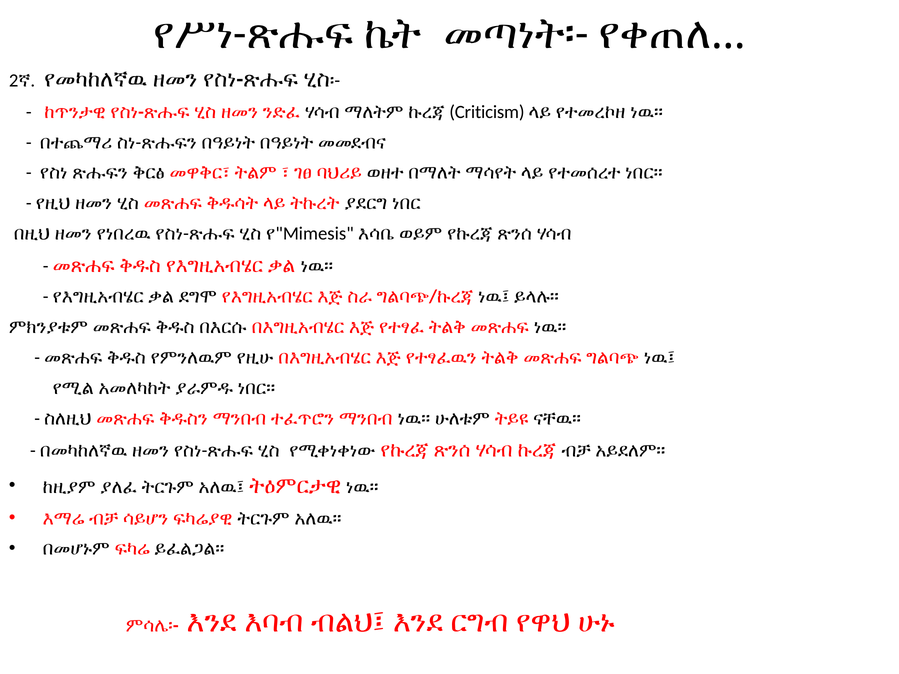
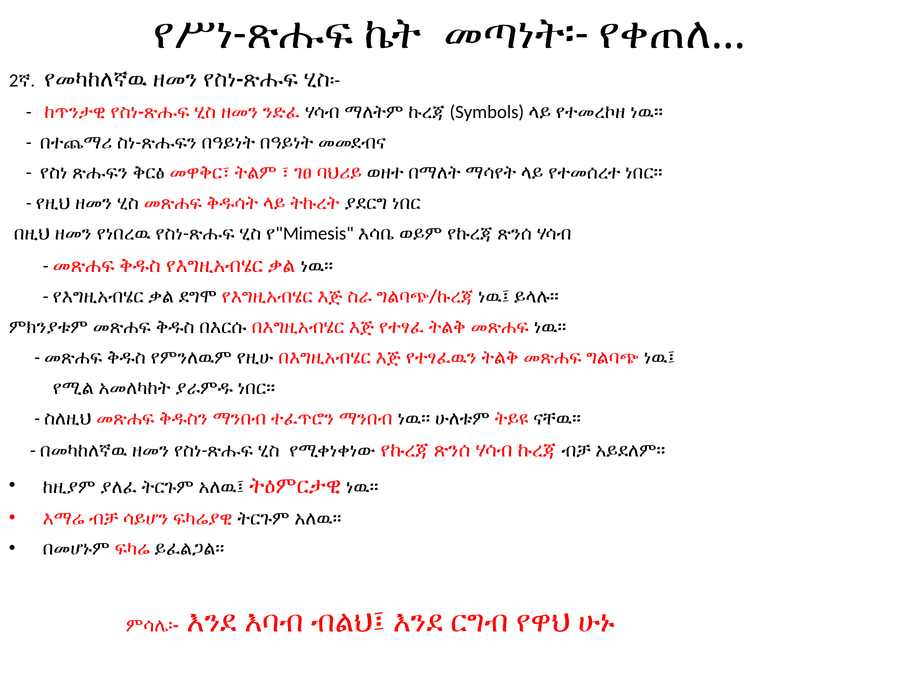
Criticism: Criticism -> Symbols (487, 112)
